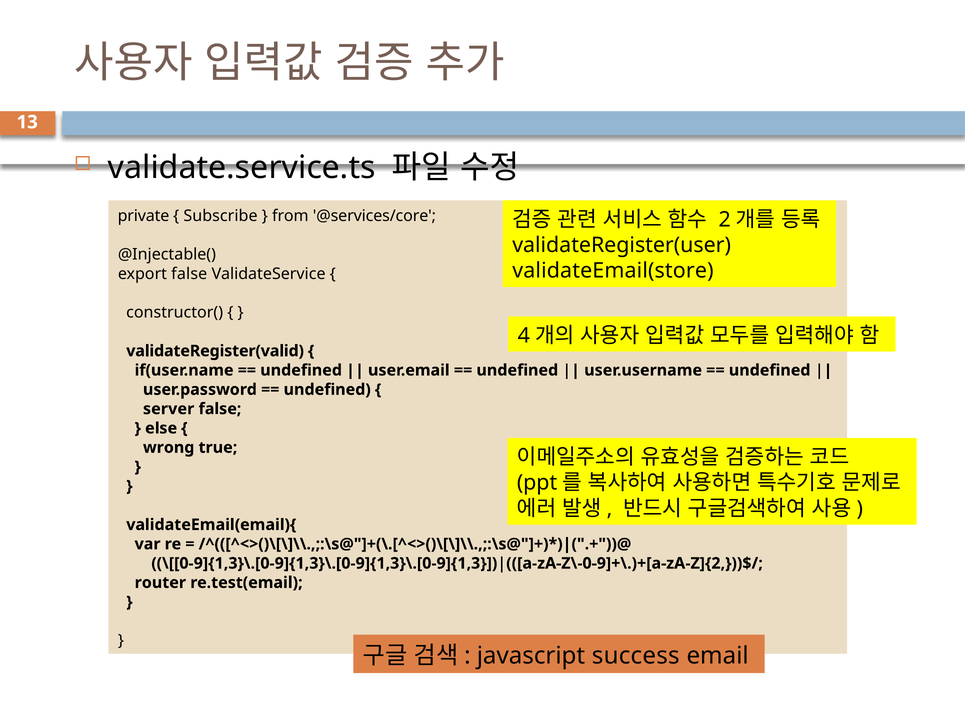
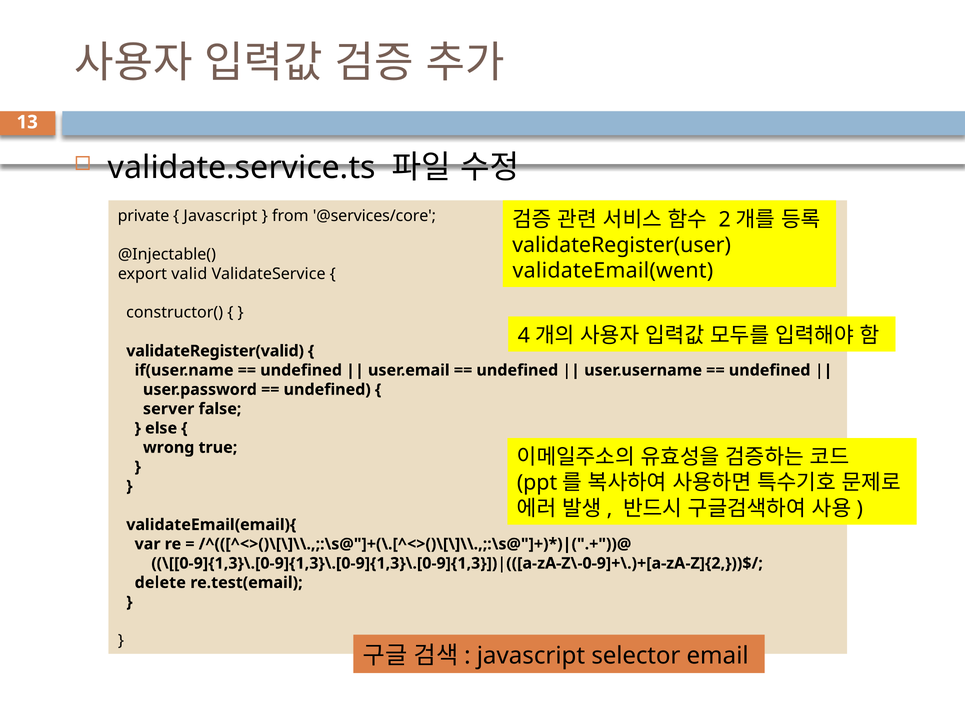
Subscribe: Subscribe -> Javascript (220, 216)
validateEmail(store: validateEmail(store -> validateEmail(went (613, 271)
export false: false -> valid (189, 274)
router: router -> delete (160, 582)
success: success -> selector (636, 655)
